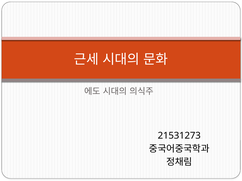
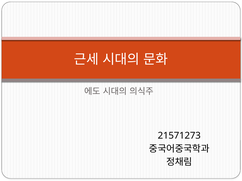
21531273: 21531273 -> 21571273 (179, 136)
